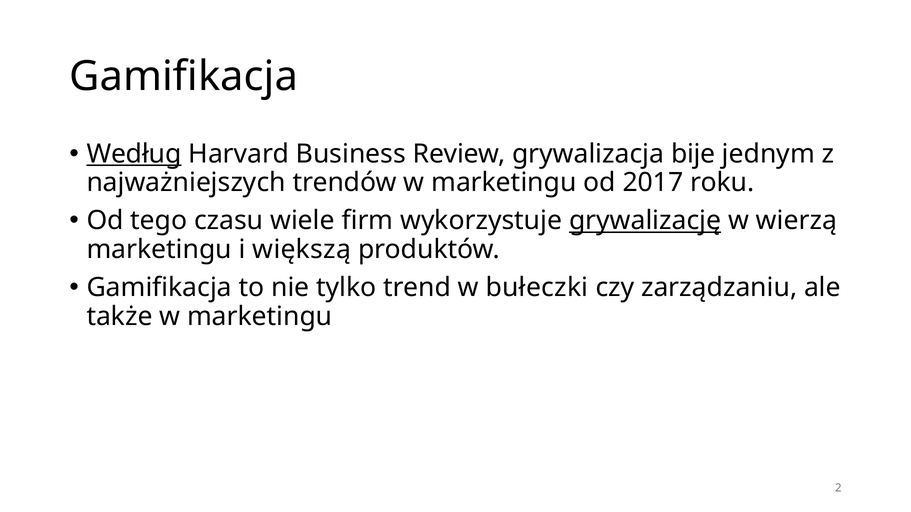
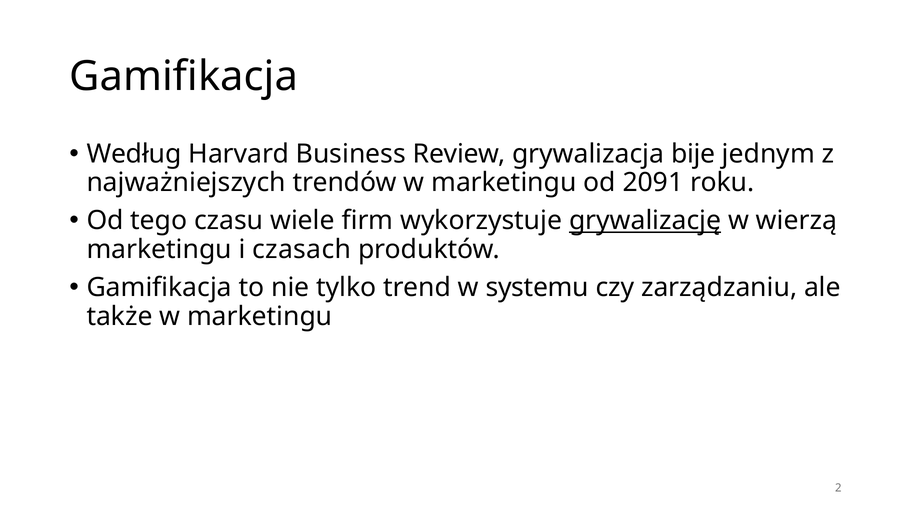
Według underline: present -> none (134, 154)
2017: 2017 -> 2091 (653, 183)
większą: większą -> czasach (302, 250)
bułeczki: bułeczki -> systemu (537, 288)
